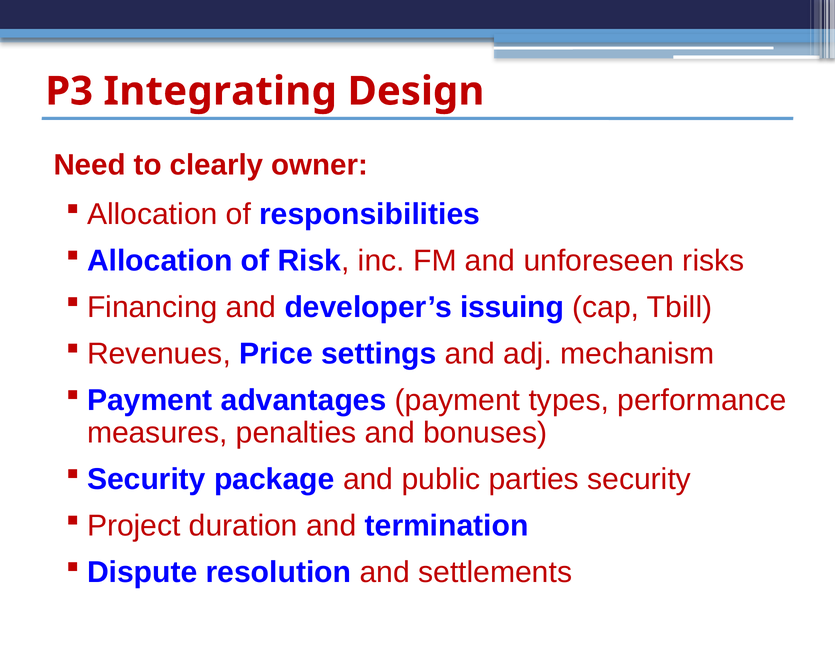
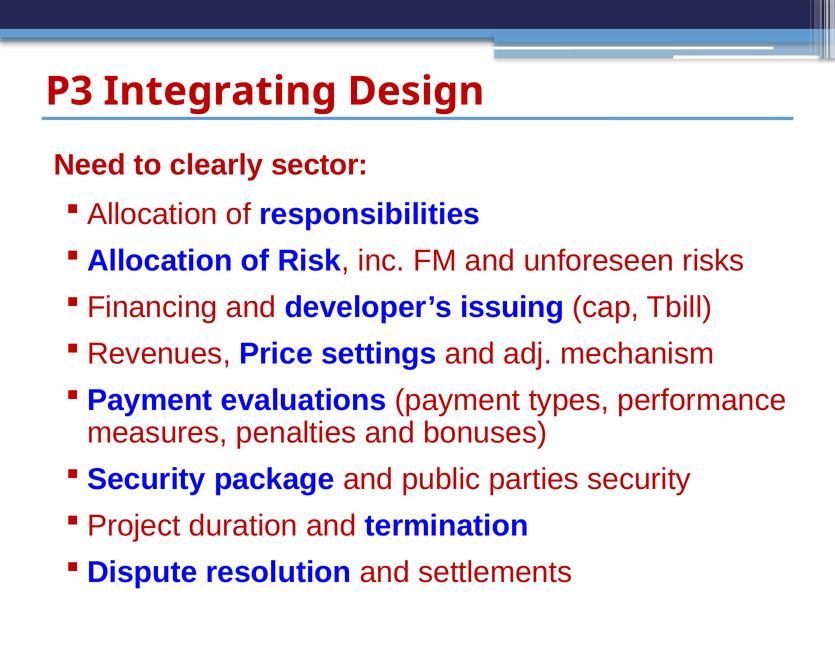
owner: owner -> sector (320, 165)
advantages: advantages -> evaluations (304, 400)
